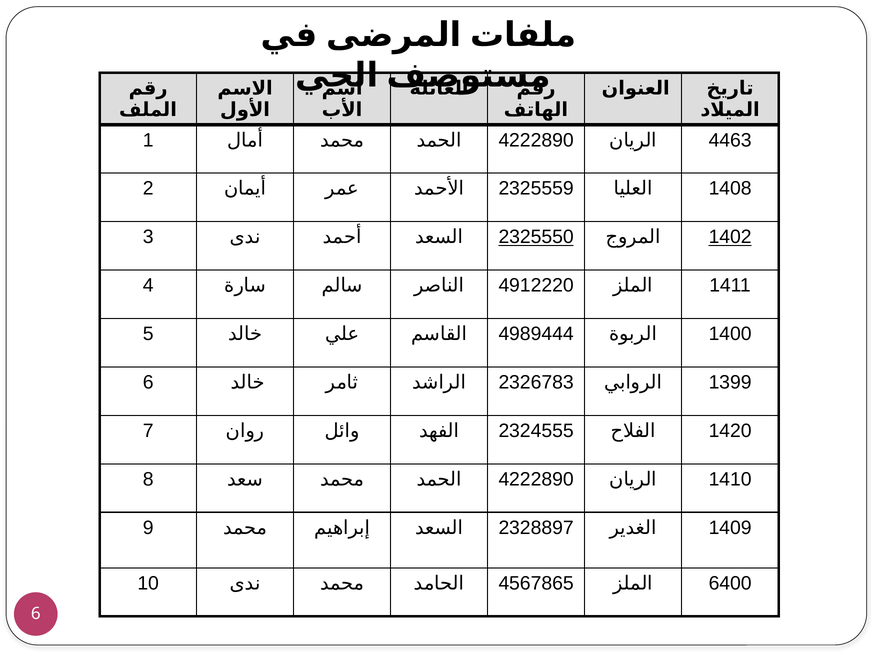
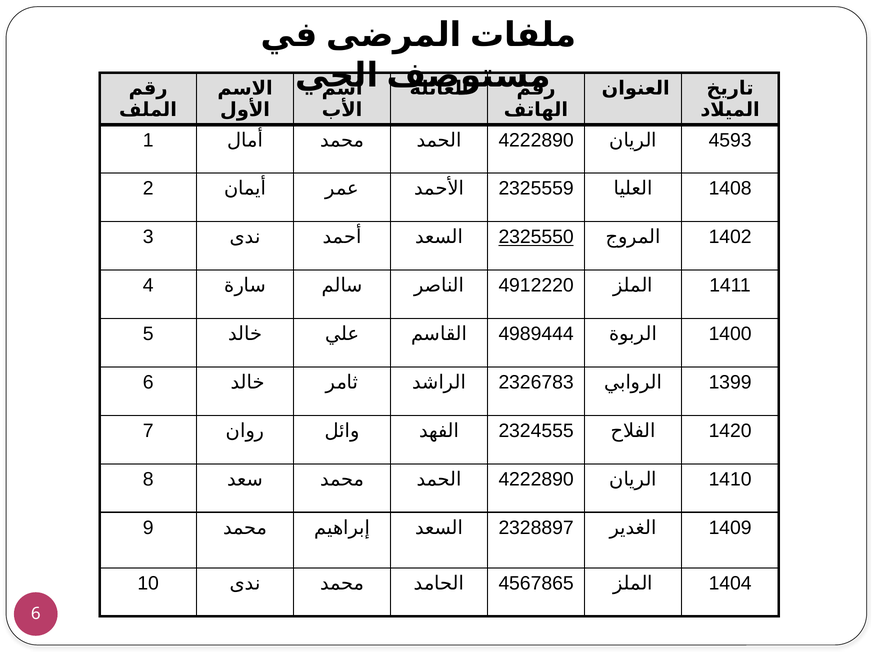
4463: 4463 -> 4593 (730, 140)
1402 underline: present -> none (730, 237)
6400: 6400 -> 1404 (730, 584)
